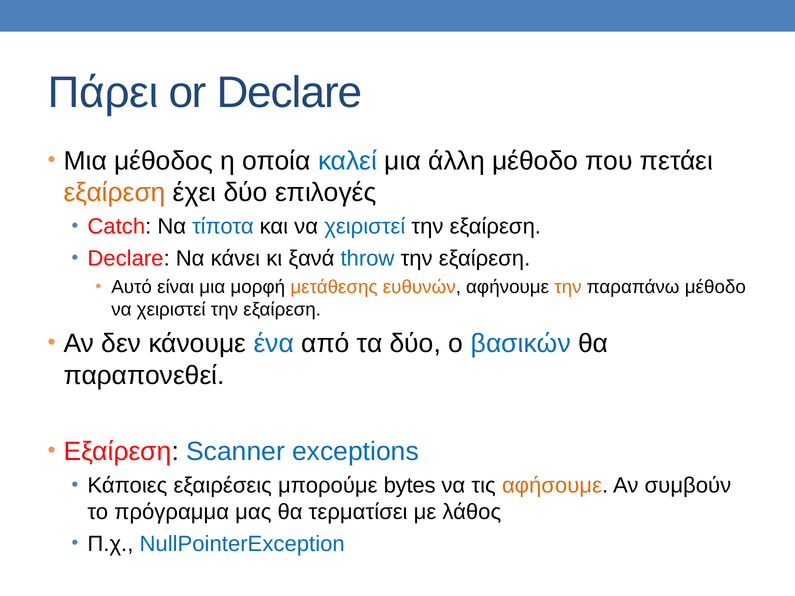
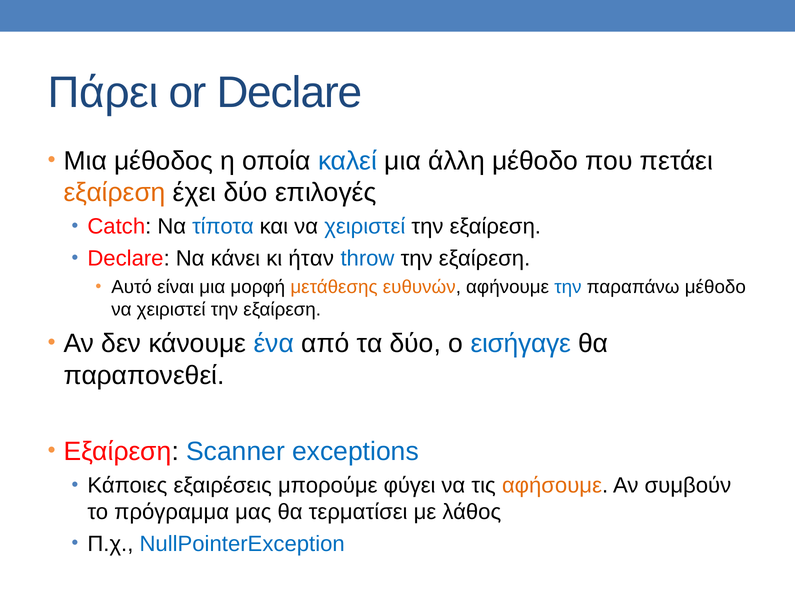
ξανά: ξανά -> ήταν (311, 259)
την colour: orange -> blue (568, 287)
βασικών: βασικών -> εισήγαγε (521, 344)
bytes: bytes -> φύγει (410, 486)
